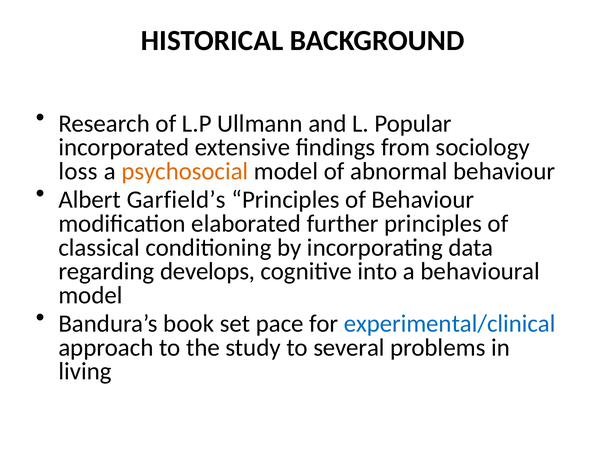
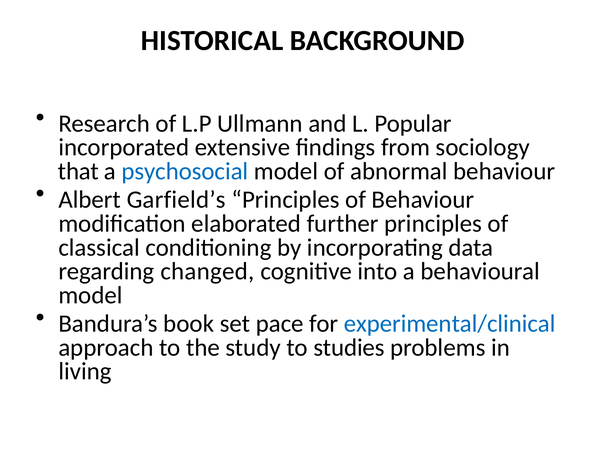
loss: loss -> that (78, 171)
psychosocial colour: orange -> blue (185, 171)
develops: develops -> changed (207, 272)
several: several -> studies (349, 348)
